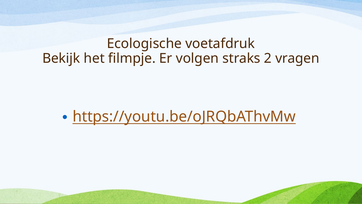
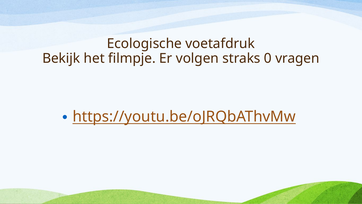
2: 2 -> 0 (268, 58)
